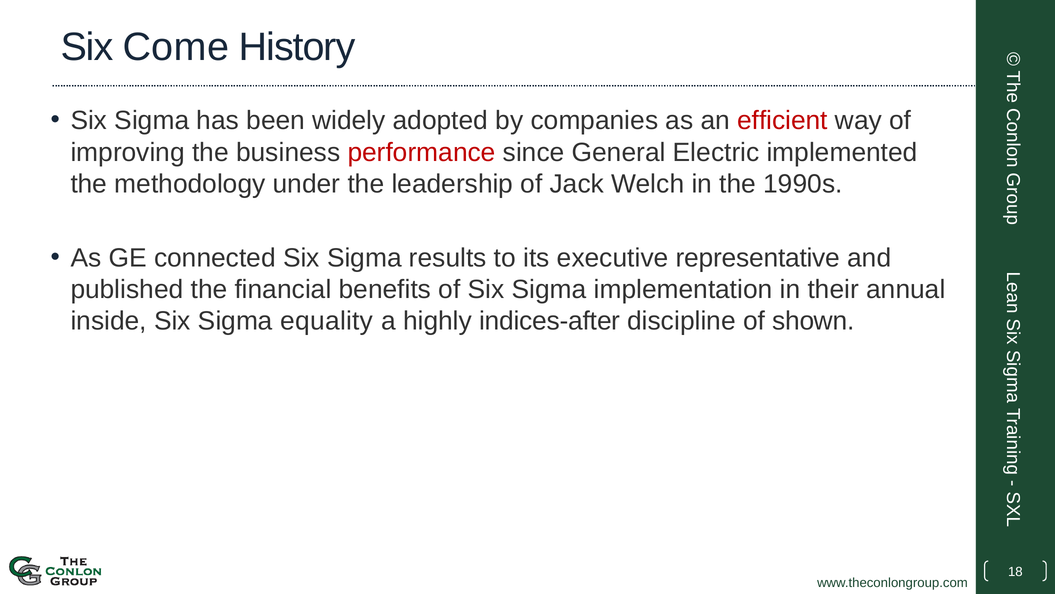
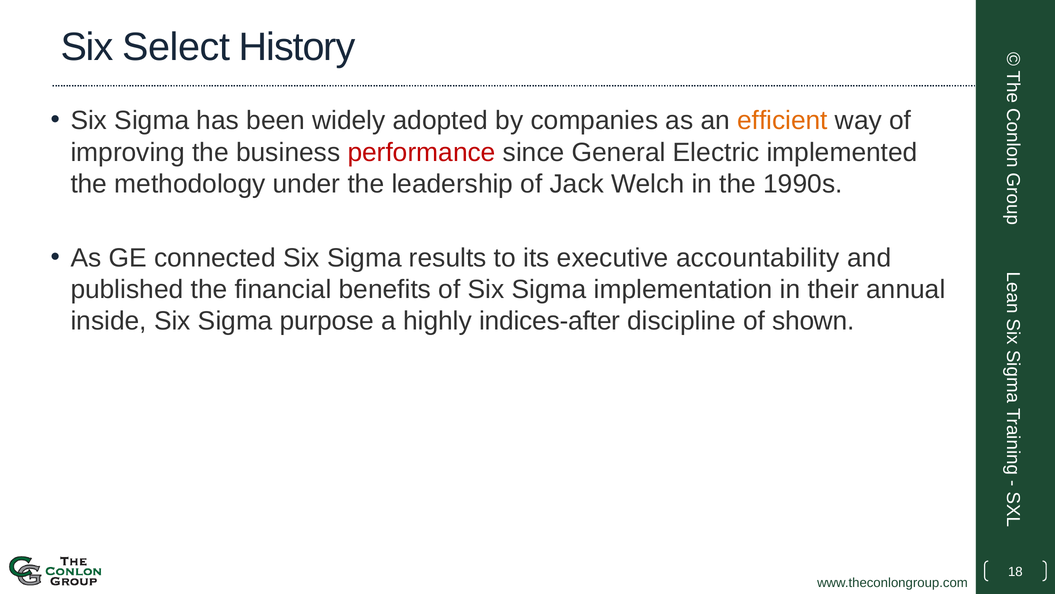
Come: Come -> Select (176, 47)
efficient colour: red -> orange (782, 121)
representative: representative -> accountability (758, 258)
equality: equality -> purpose (327, 321)
